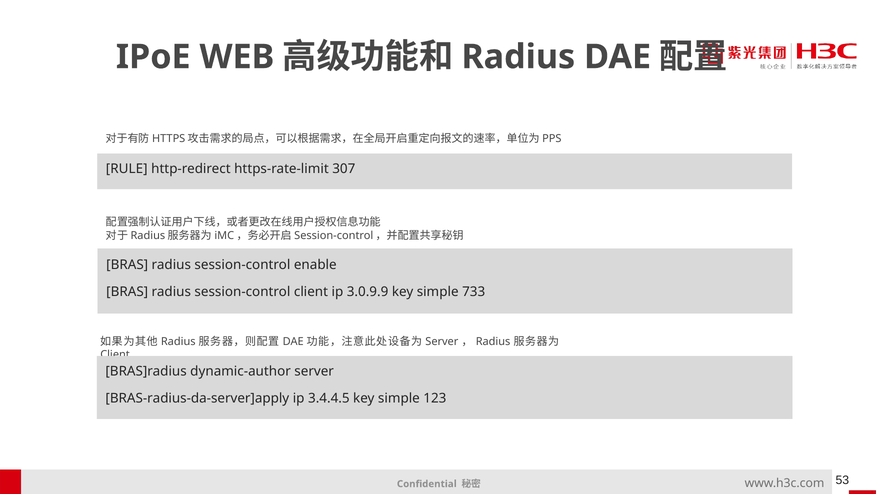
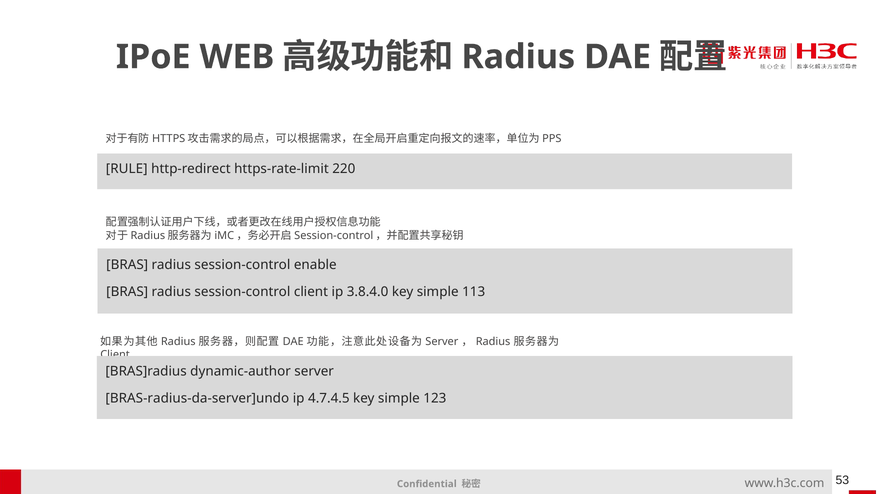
307: 307 -> 220 (344, 169)
3.0.9.9: 3.0.9.9 -> 3.8.4.0 (368, 292)
733: 733 -> 113 (474, 292)
BRAS-radius-da-server]apply: BRAS-radius-da-server]apply -> BRAS-radius-da-server]undo (197, 398)
3.4.4.5: 3.4.4.5 -> 4.7.4.5 (329, 398)
